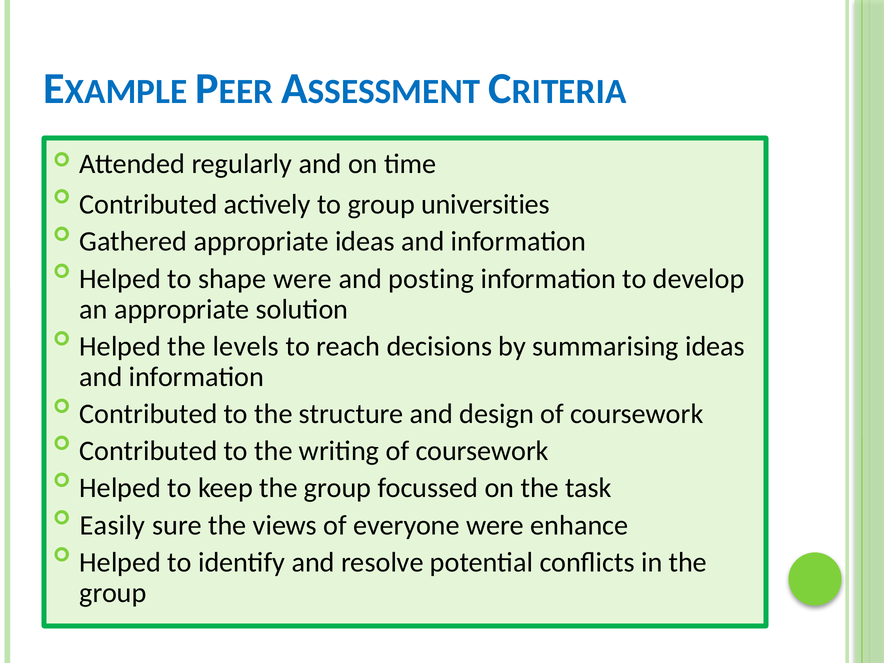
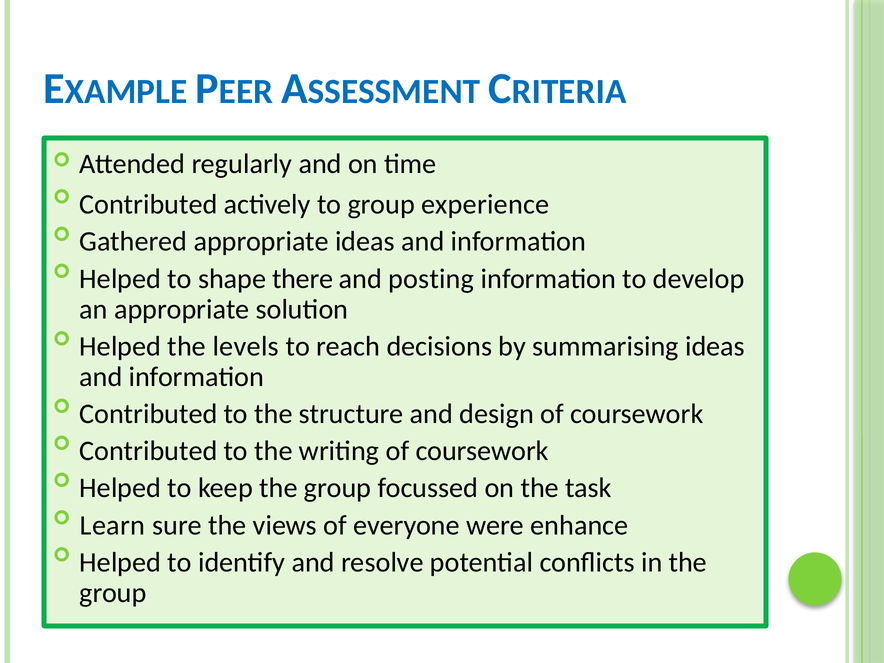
universities: universities -> experience (485, 205)
shape were: were -> there (303, 279)
Easily: Easily -> Learn (113, 525)
